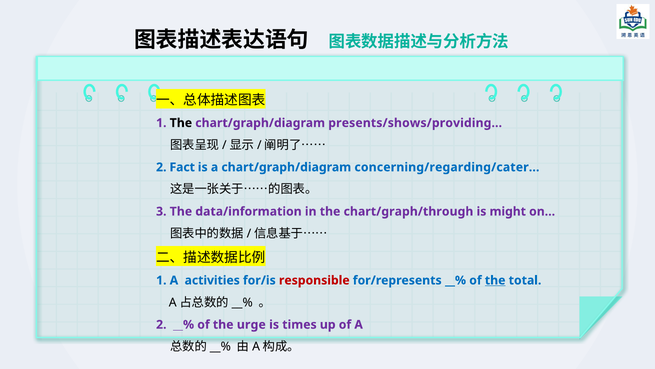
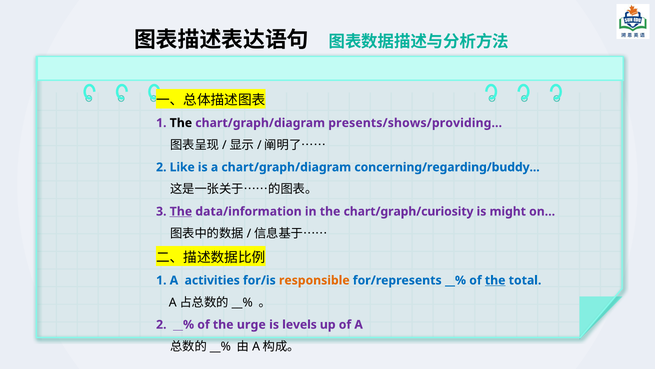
Fact: Fact -> Like (182, 167)
concerning/regarding/cater: concerning/regarding/cater -> concerning/regarding/buddy (447, 167)
The underline: none -> present (181, 211)
chart/graph/through: chart/graph/through -> chart/graph/curiosity (409, 211)
responsible colour: red -> orange (314, 280)
times: times -> levels (300, 324)
